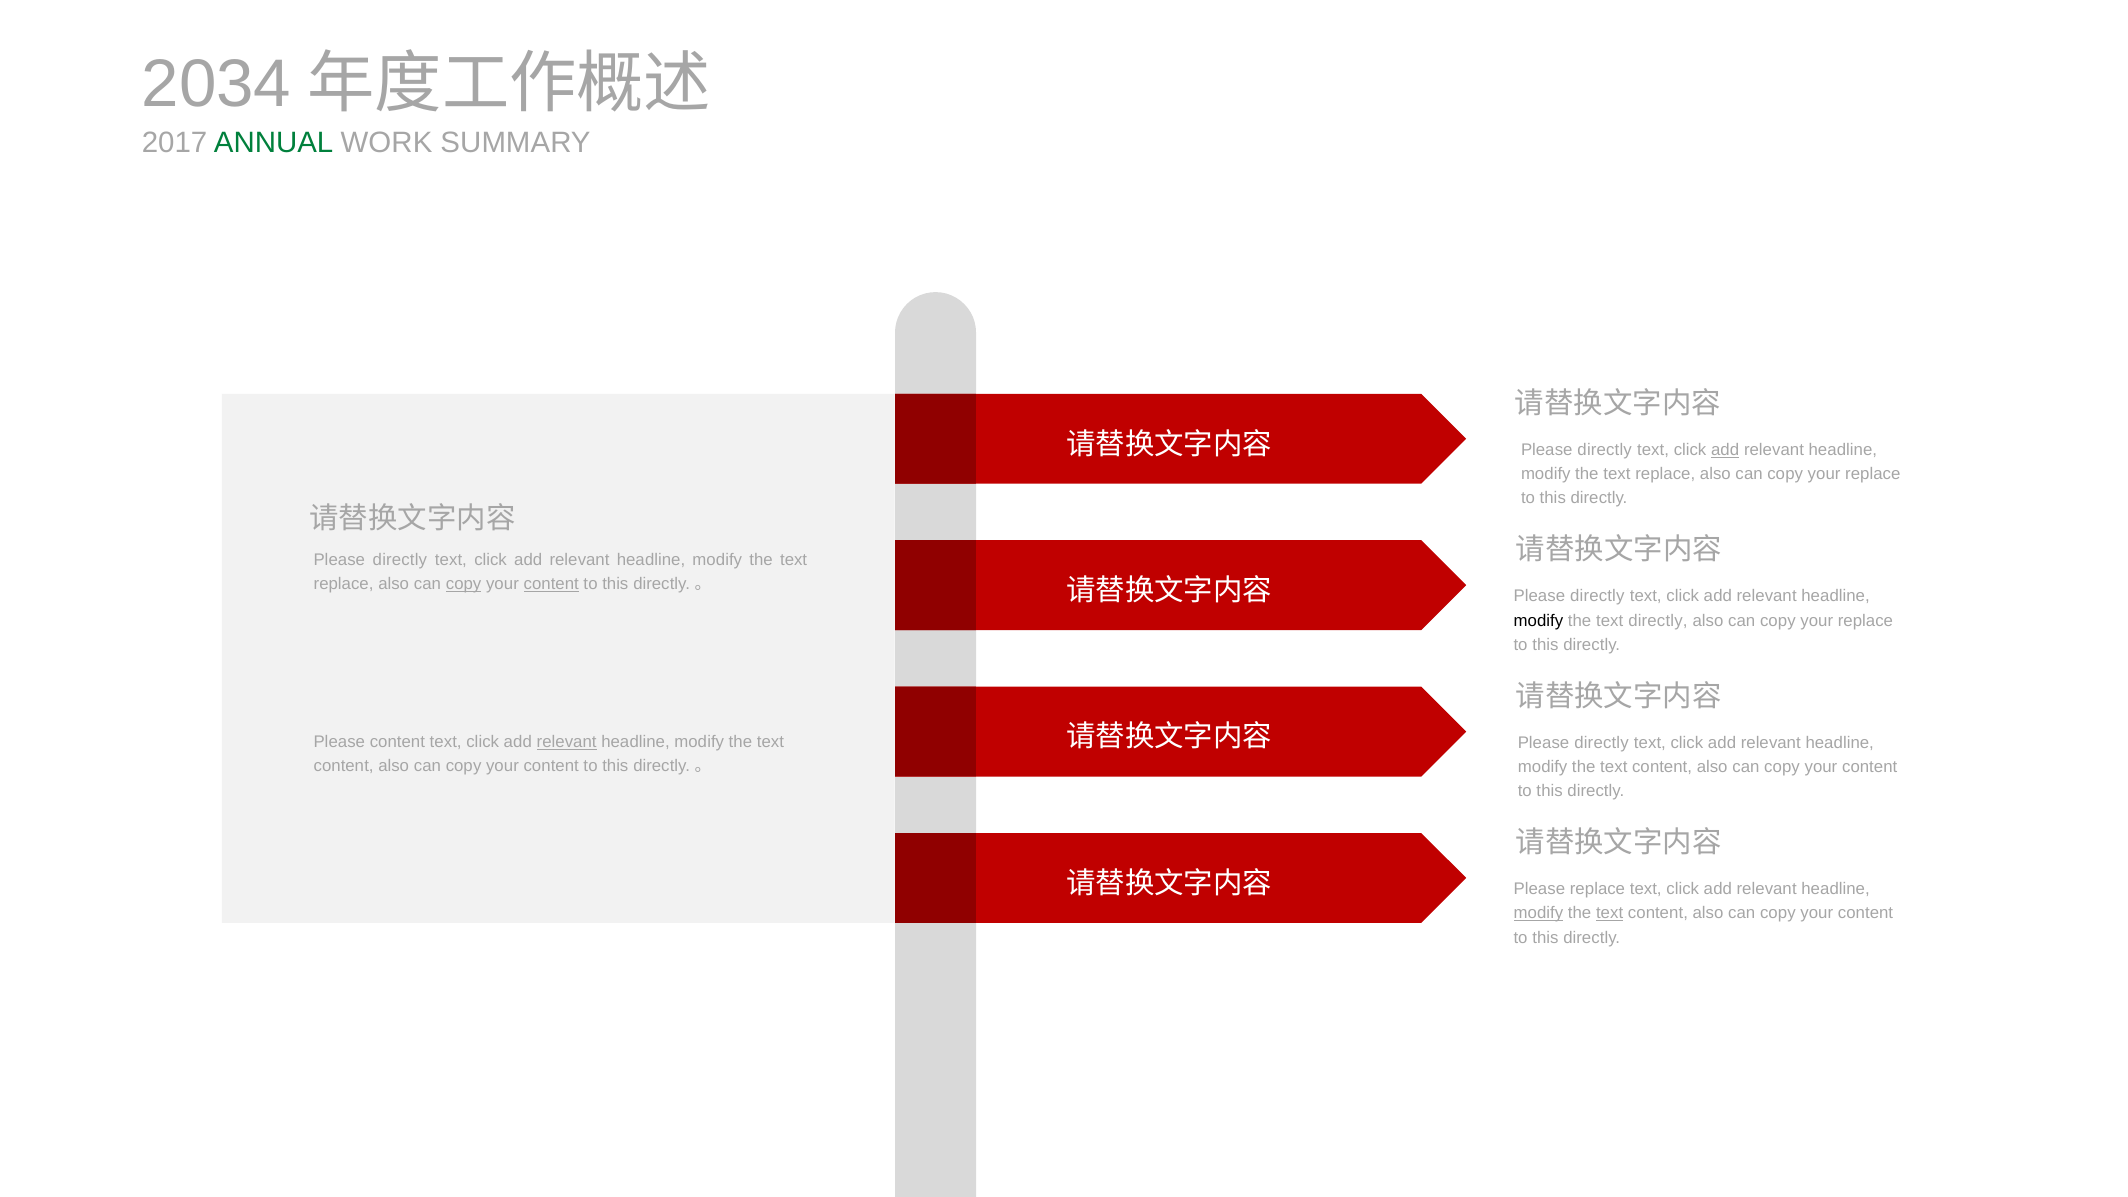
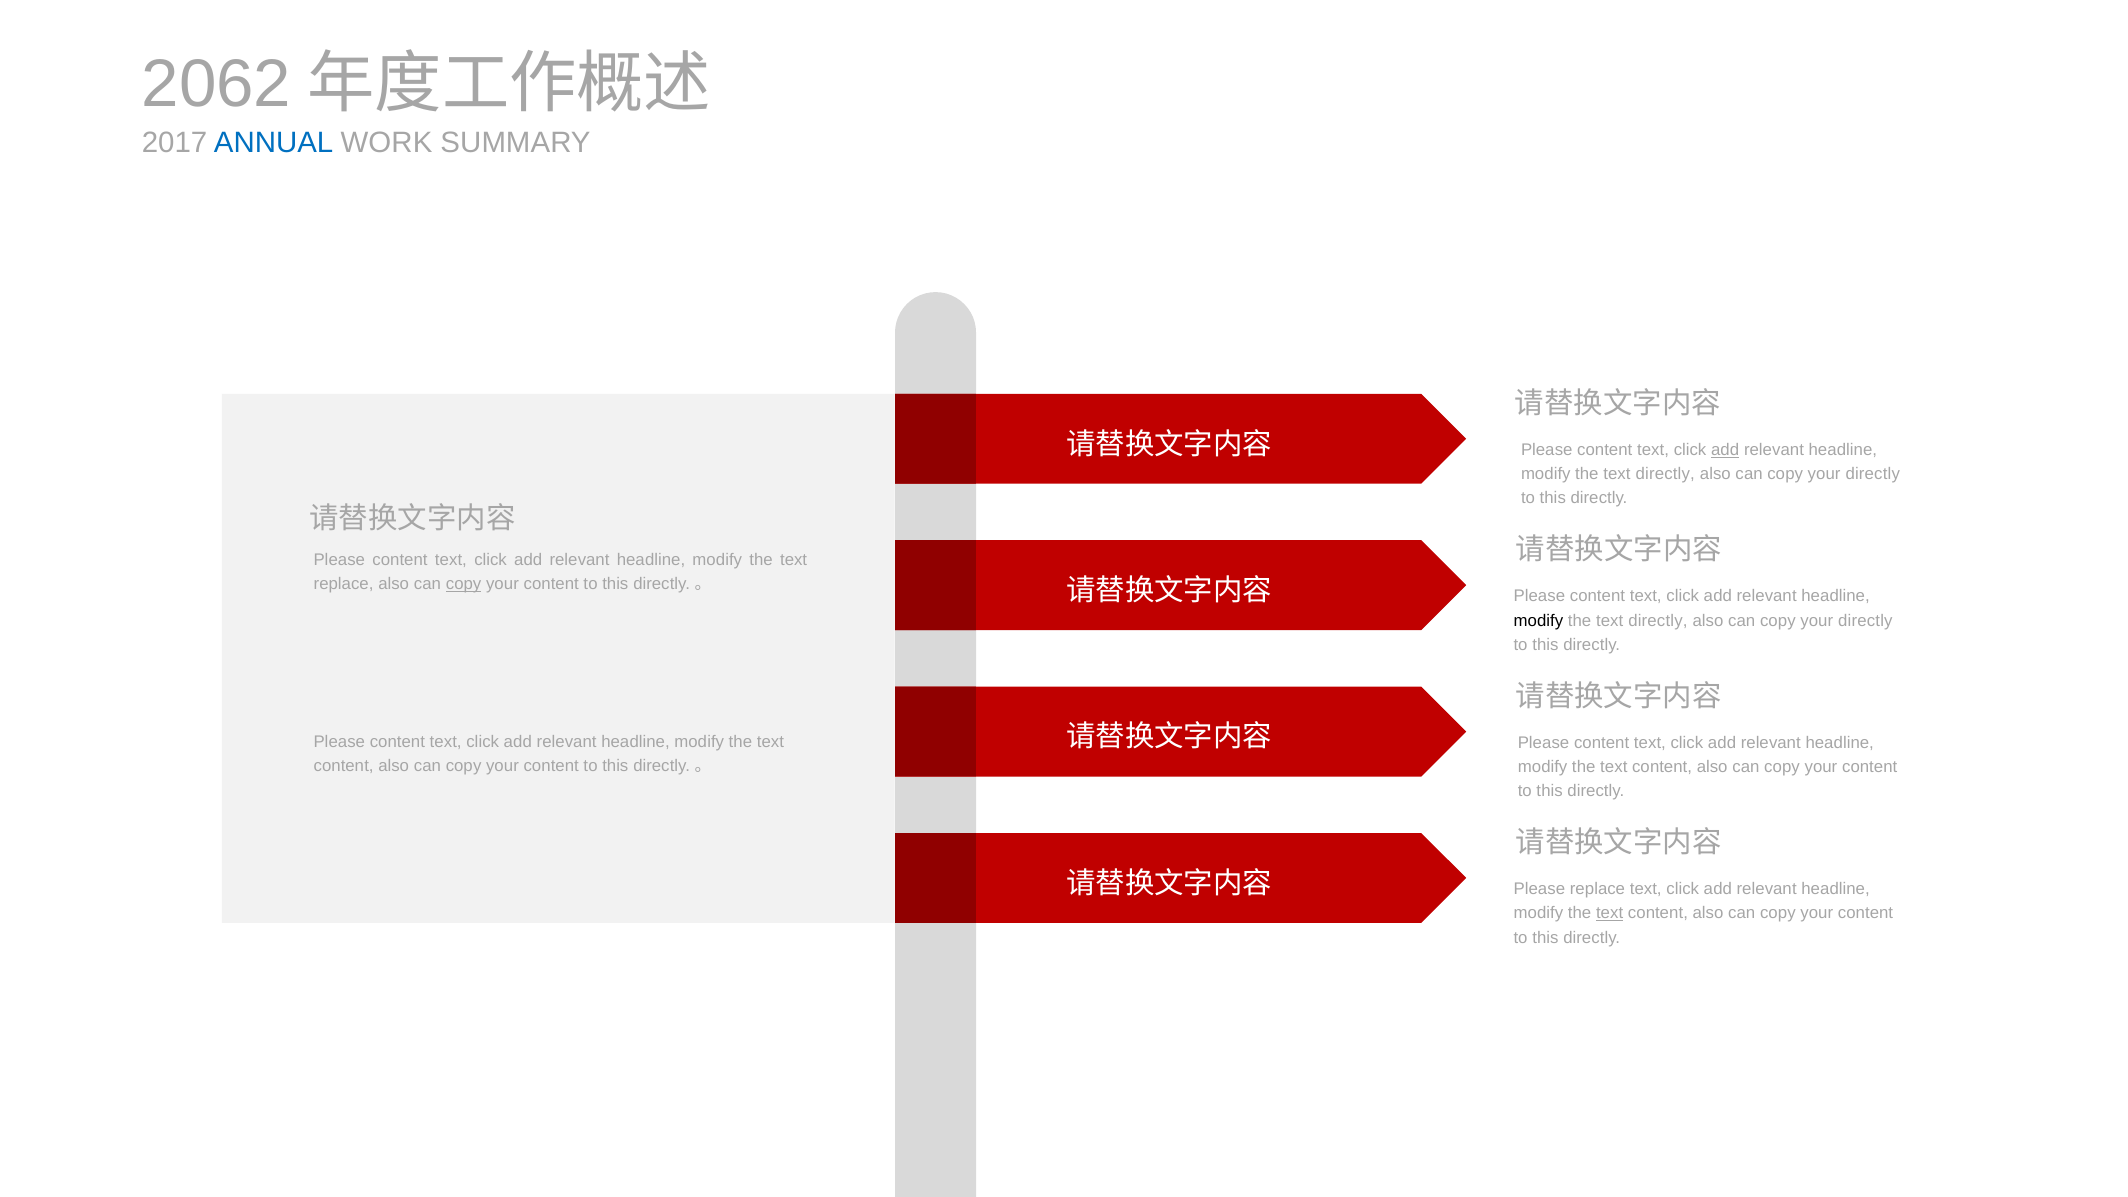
2034: 2034 -> 2062 (217, 84)
ANNUAL colour: green -> blue (274, 143)
directly: directly -> content (1605, 450)
replace: replace -> directly (1665, 474)
replace: replace -> directly (1873, 474)
directly: directly -> content (400, 560)
content underline: present -> none (551, 584)
directly: directly -> content (1597, 596)
replace: replace -> directly (1865, 621)
relevant underline: present -> none (567, 742)
directly: directly -> content (1602, 743)
modify underline: present -> none (1538, 913)
